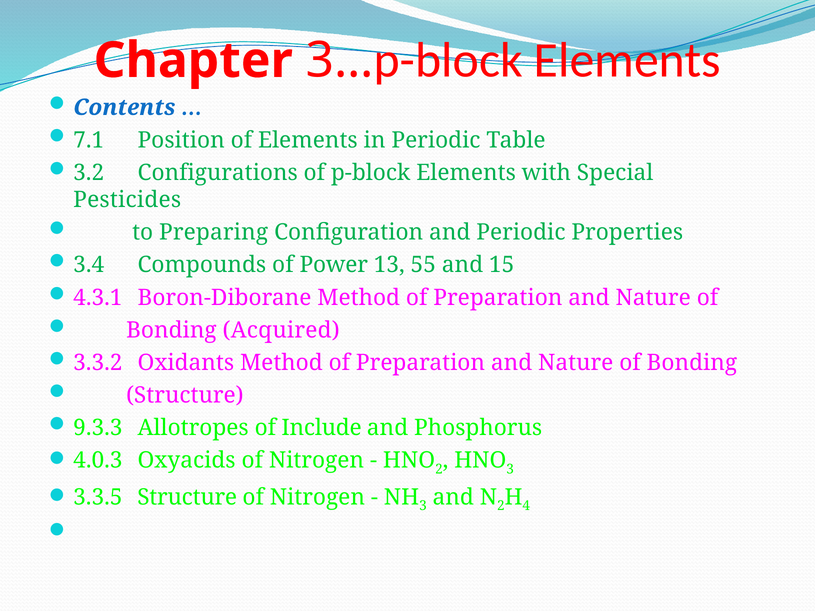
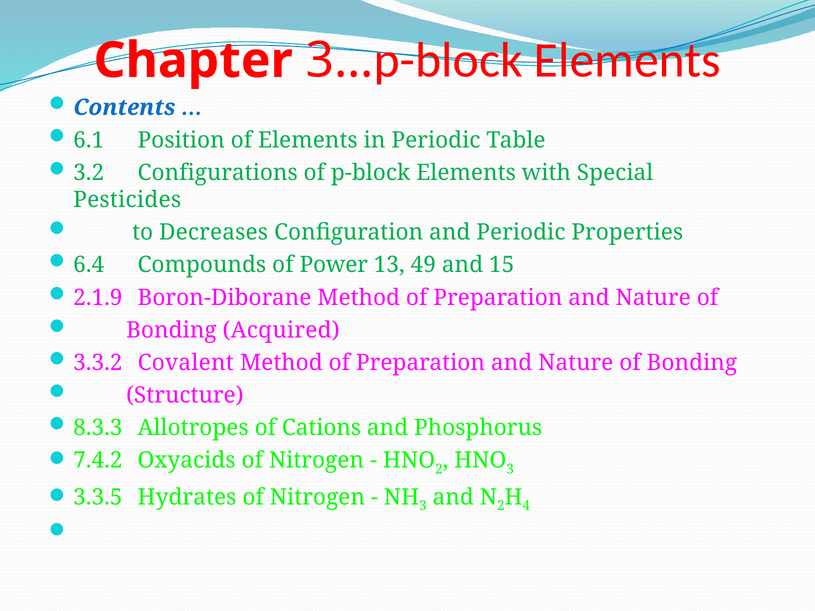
7.1: 7.1 -> 6.1 (89, 140)
Preparing: Preparing -> Decreases (214, 232)
3.4: 3.4 -> 6.4 (89, 265)
55: 55 -> 49 (423, 265)
4.3.1: 4.3.1 -> 2.1.9 (98, 298)
Oxidants: Oxidants -> Covalent (186, 363)
9.3.3: 9.3.3 -> 8.3.3 (98, 428)
Include: Include -> Cations (322, 428)
4.0.3: 4.0.3 -> 7.4.2 (98, 461)
3.3.5 Structure: Structure -> Hydrates (187, 497)
